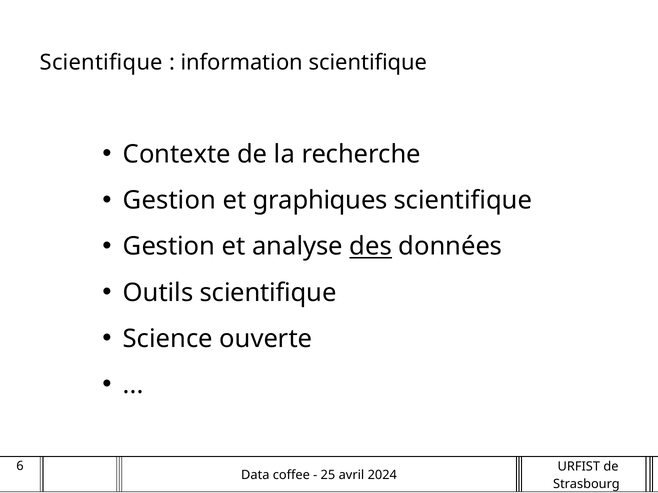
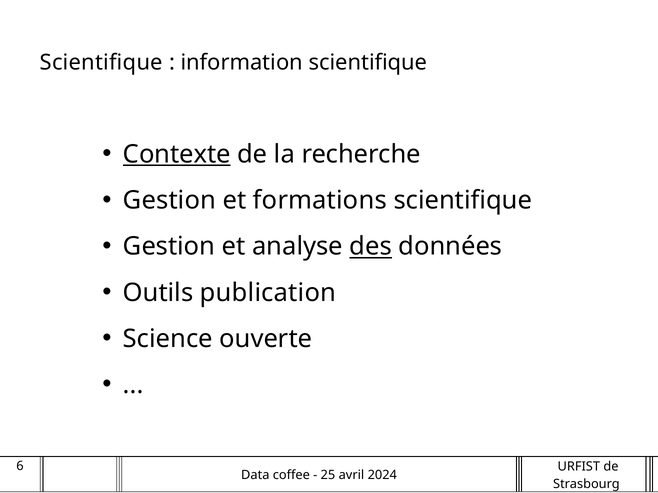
Contexte underline: none -> present (177, 155)
graphiques: graphiques -> formations (320, 201)
Outils scientifique: scientifique -> publication (268, 293)
